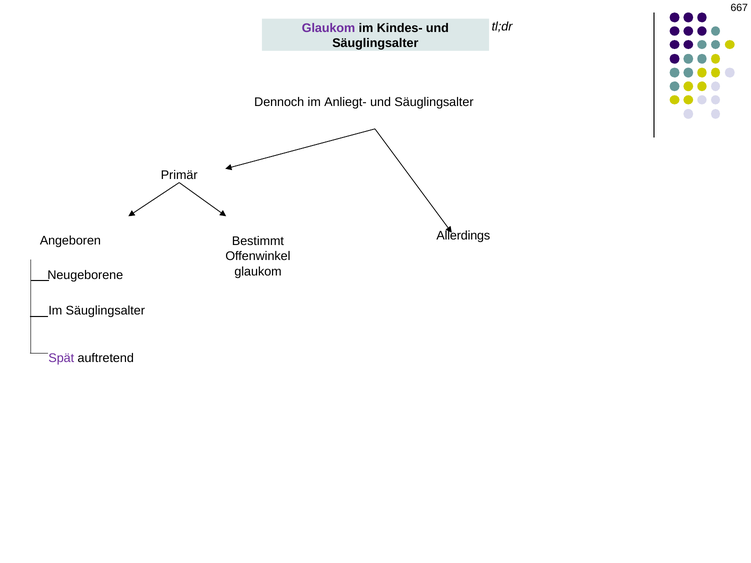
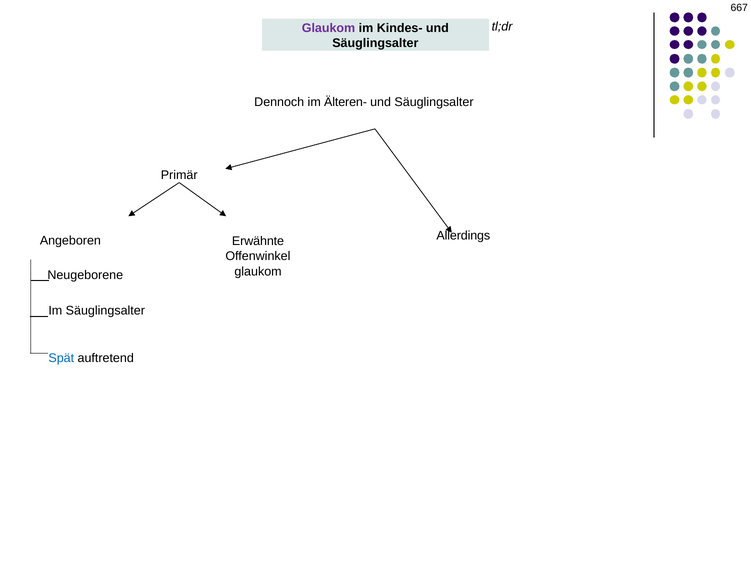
Anliegt-: Anliegt- -> Älteren- (346, 102)
Bestimmt: Bestimmt -> Erwähnte (258, 241)
Spät colour: purple -> blue (61, 359)
